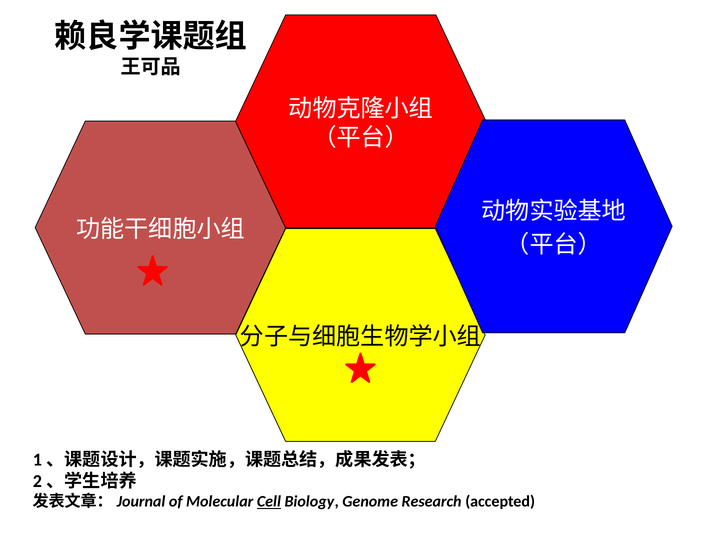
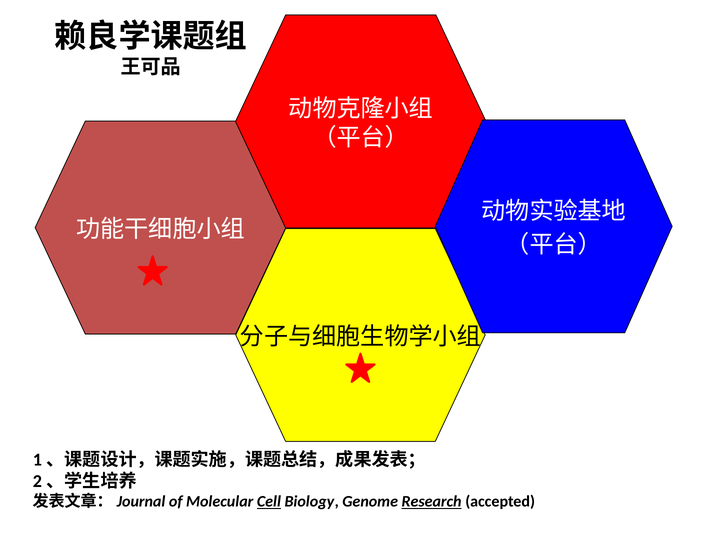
Research underline: none -> present (432, 502)
